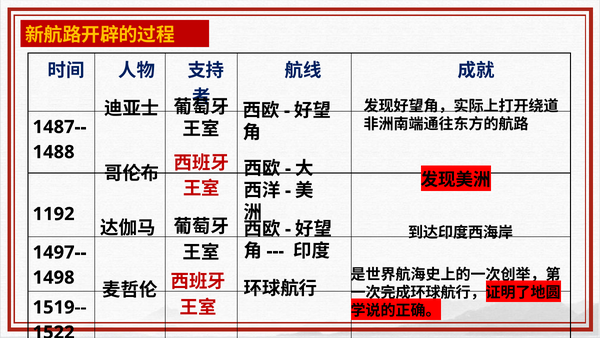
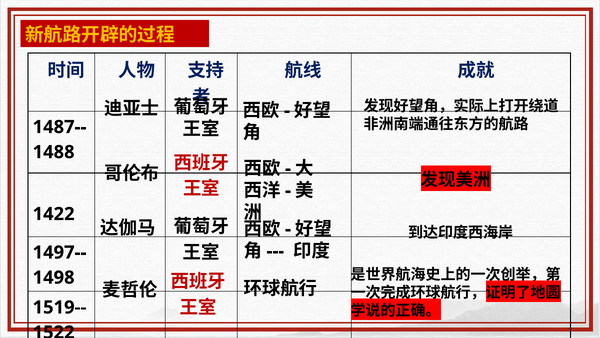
1192: 1192 -> 1422 (54, 214)
